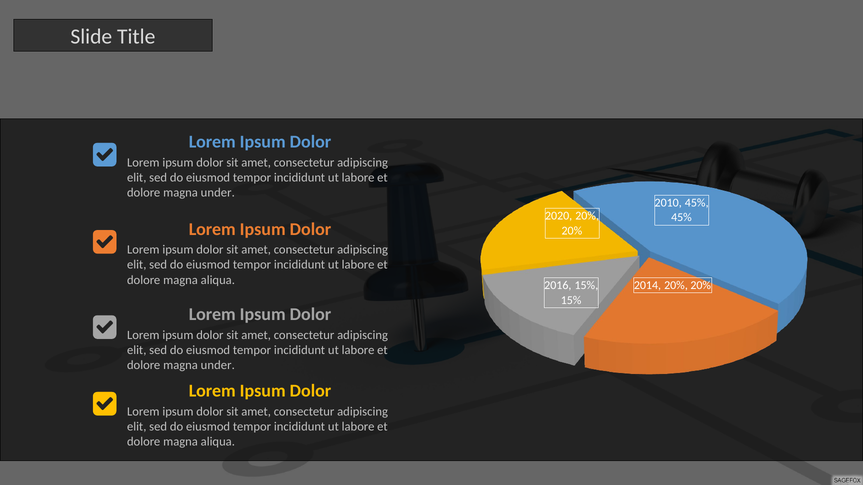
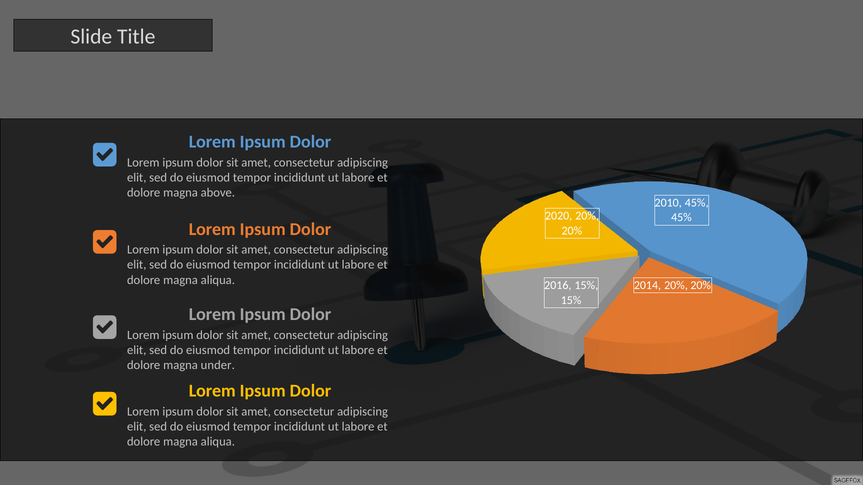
under: under -> above (218, 193)
